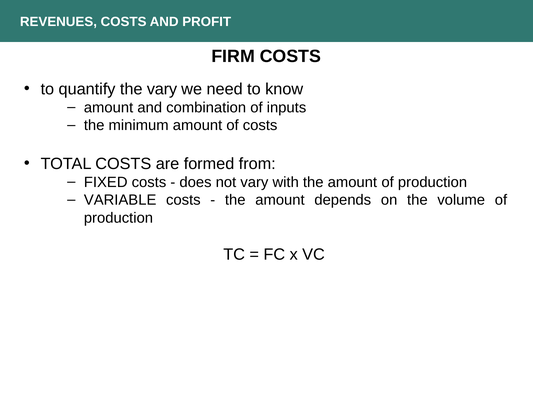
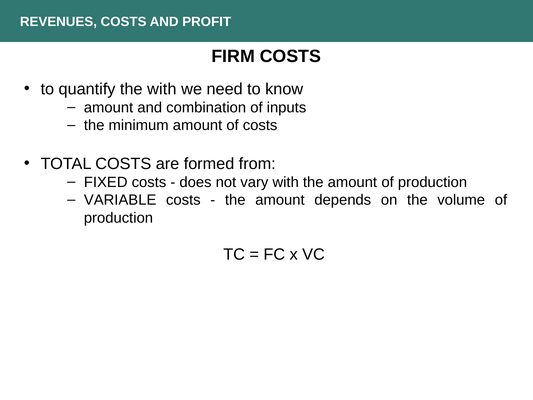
the vary: vary -> with (162, 89)
